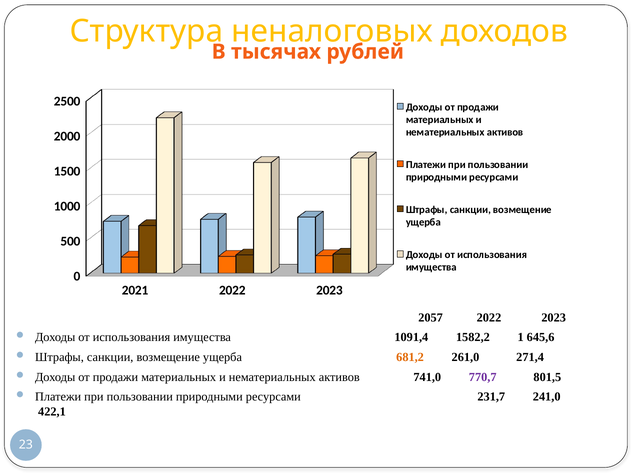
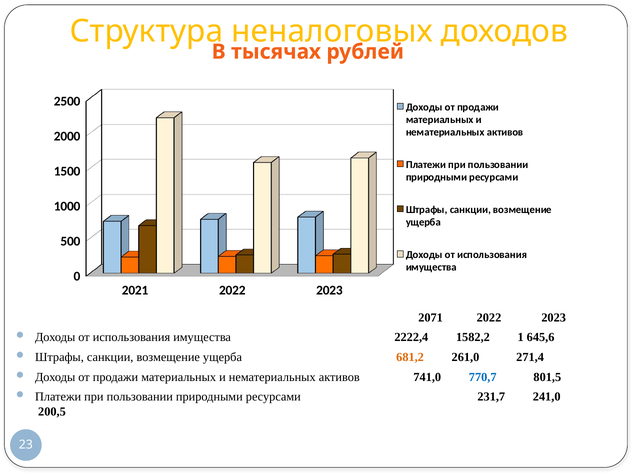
2057: 2057 -> 2071 (431, 317)
1091,4: 1091,4 -> 2222,4 (411, 337)
770,7 colour: purple -> blue (483, 377)
422,1: 422,1 -> 200,5 (52, 412)
